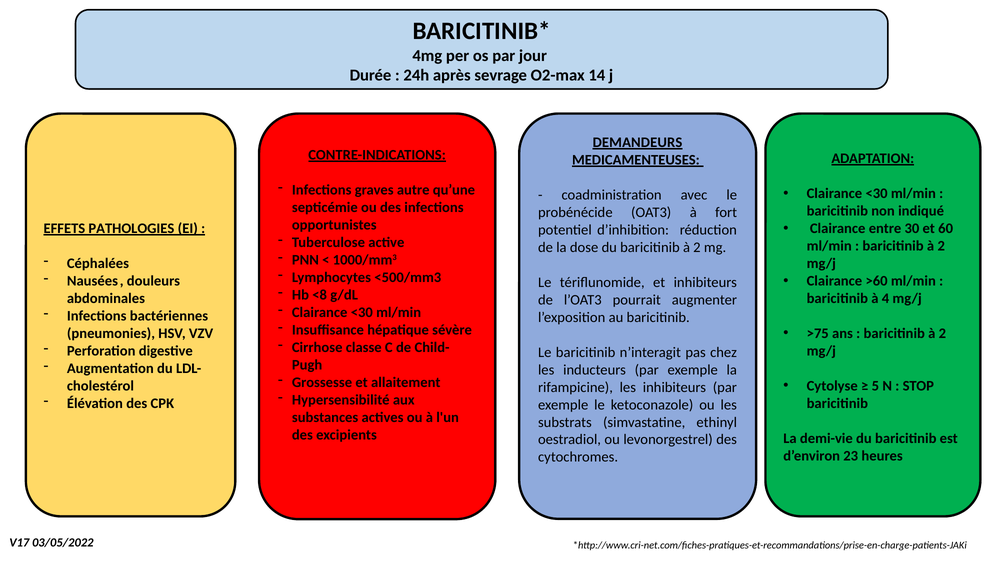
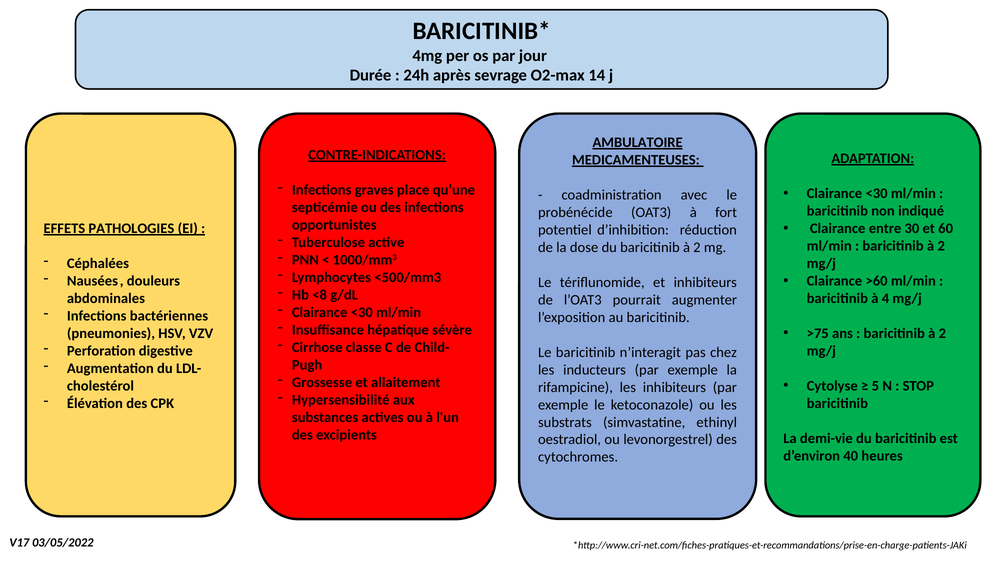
DEMANDEURS: DEMANDEURS -> AMBULATOIRE (638, 142)
autre: autre -> place (413, 190)
23: 23 -> 40 (851, 456)
